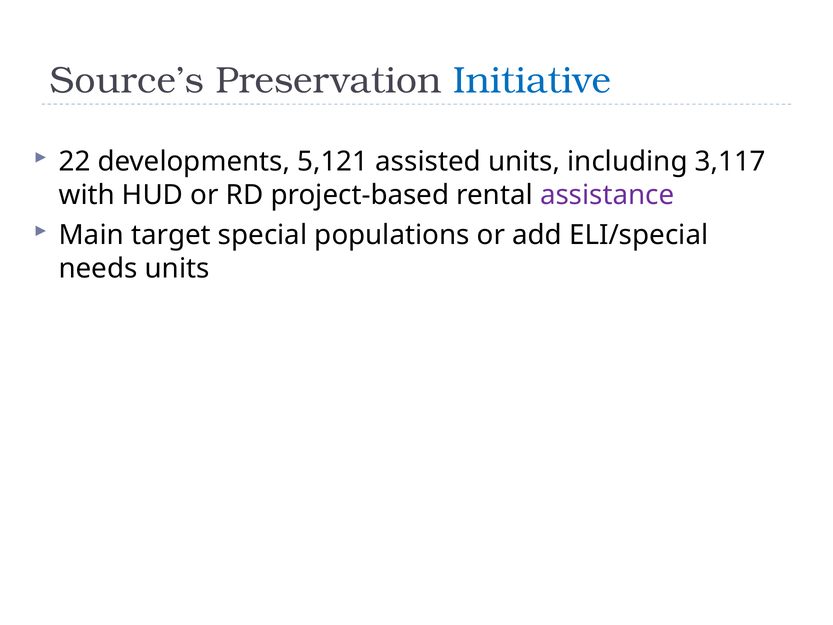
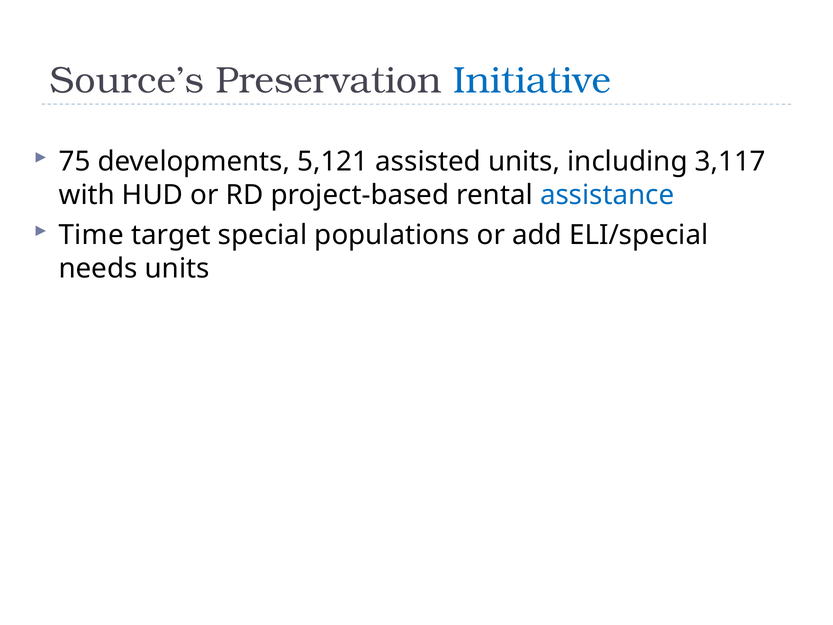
22: 22 -> 75 (75, 162)
assistance colour: purple -> blue (607, 195)
Main: Main -> Time (91, 235)
